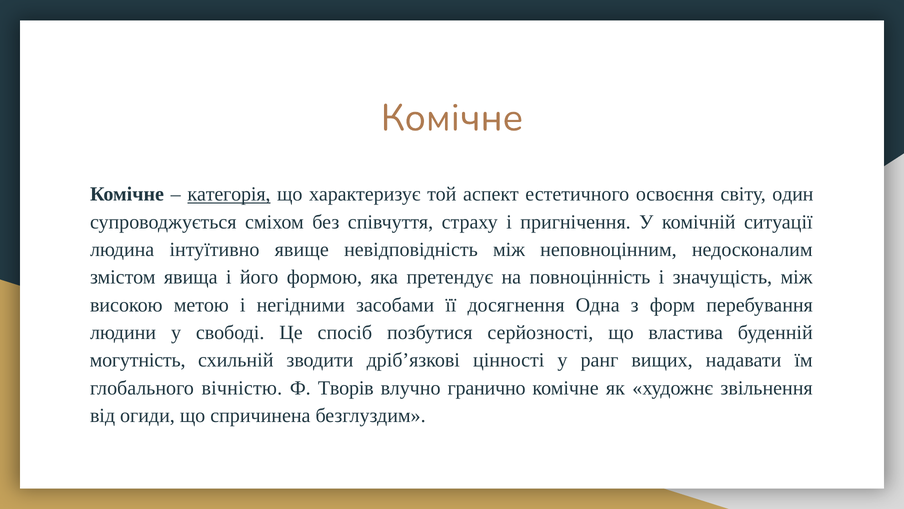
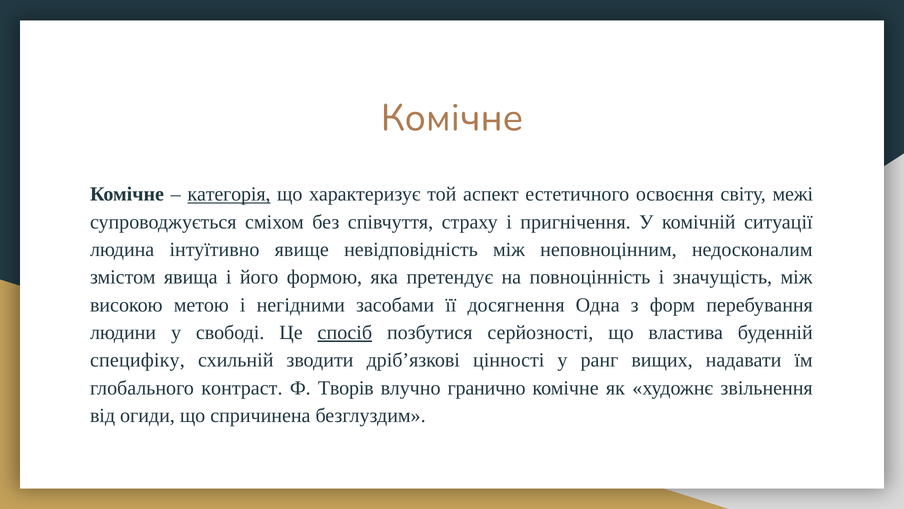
один: один -> межі (793, 194)
спосіб underline: none -> present (345, 332)
могутність: могутність -> специфіку (137, 360)
вічністю: вічністю -> контраст (242, 388)
